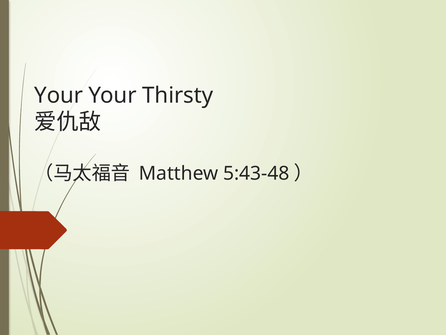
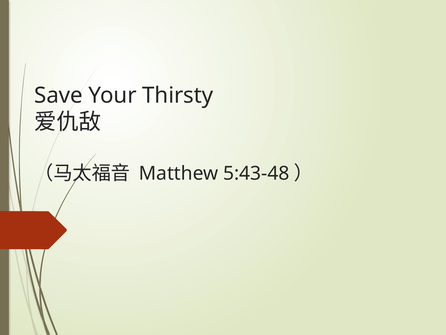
Your: Your -> Save (59, 95)
